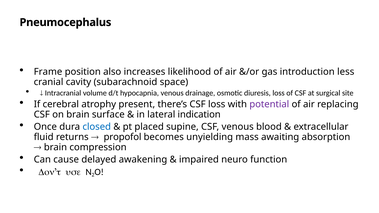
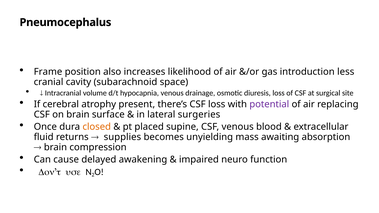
indication: indication -> surgeries (199, 115)
closed colour: blue -> orange (97, 127)
propofol: propofol -> supplies (122, 137)
